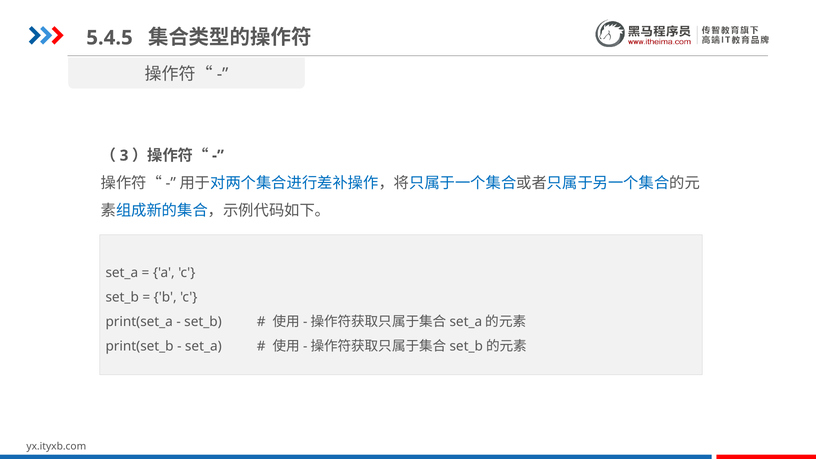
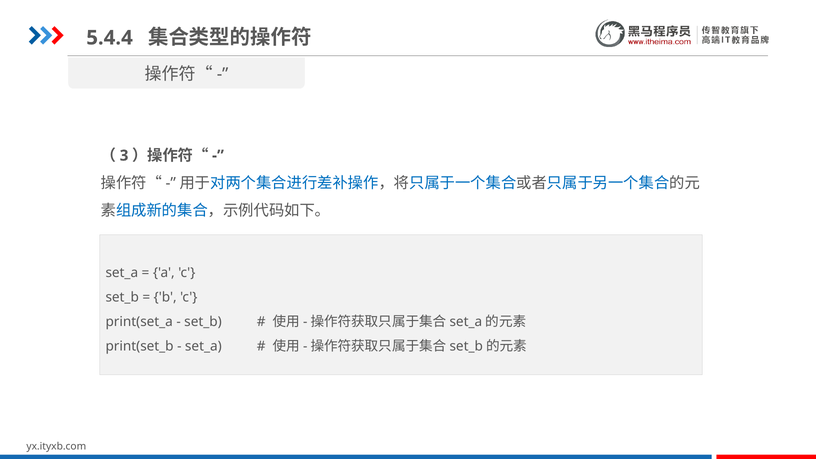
5.4.5: 5.4.5 -> 5.4.4 (110, 38)
